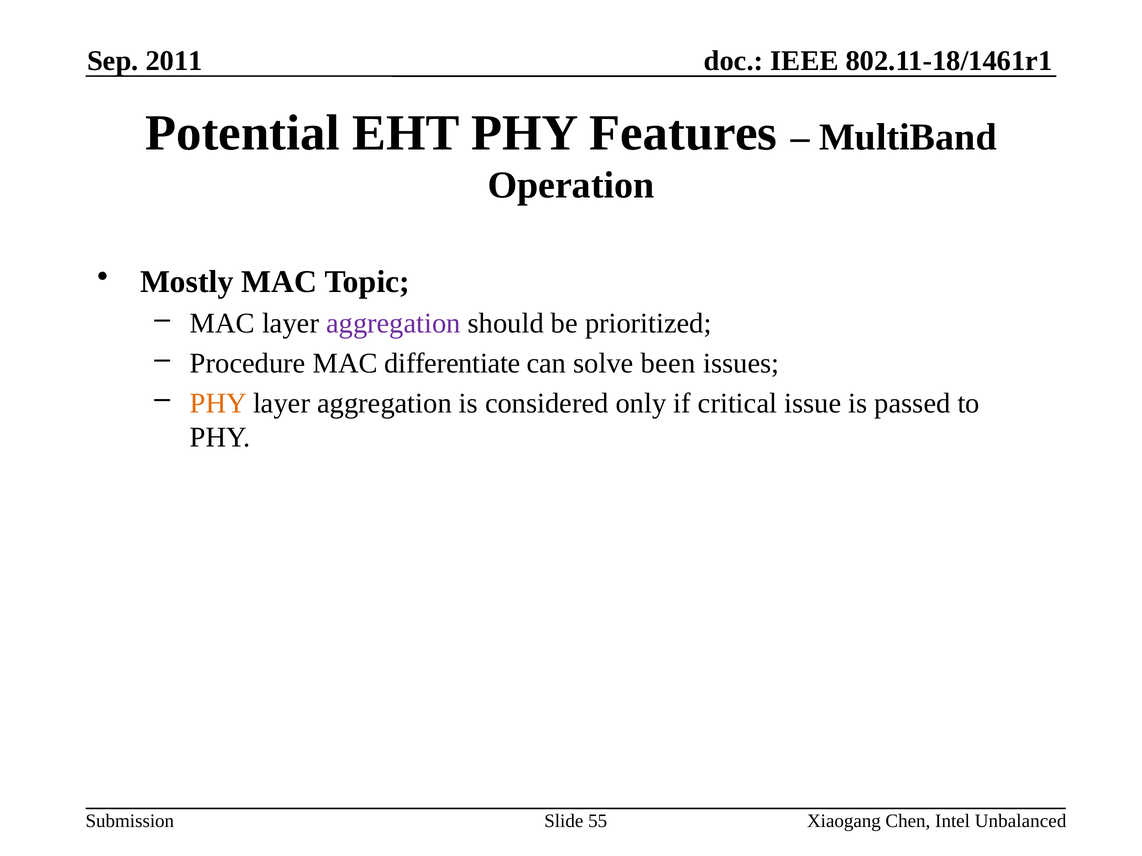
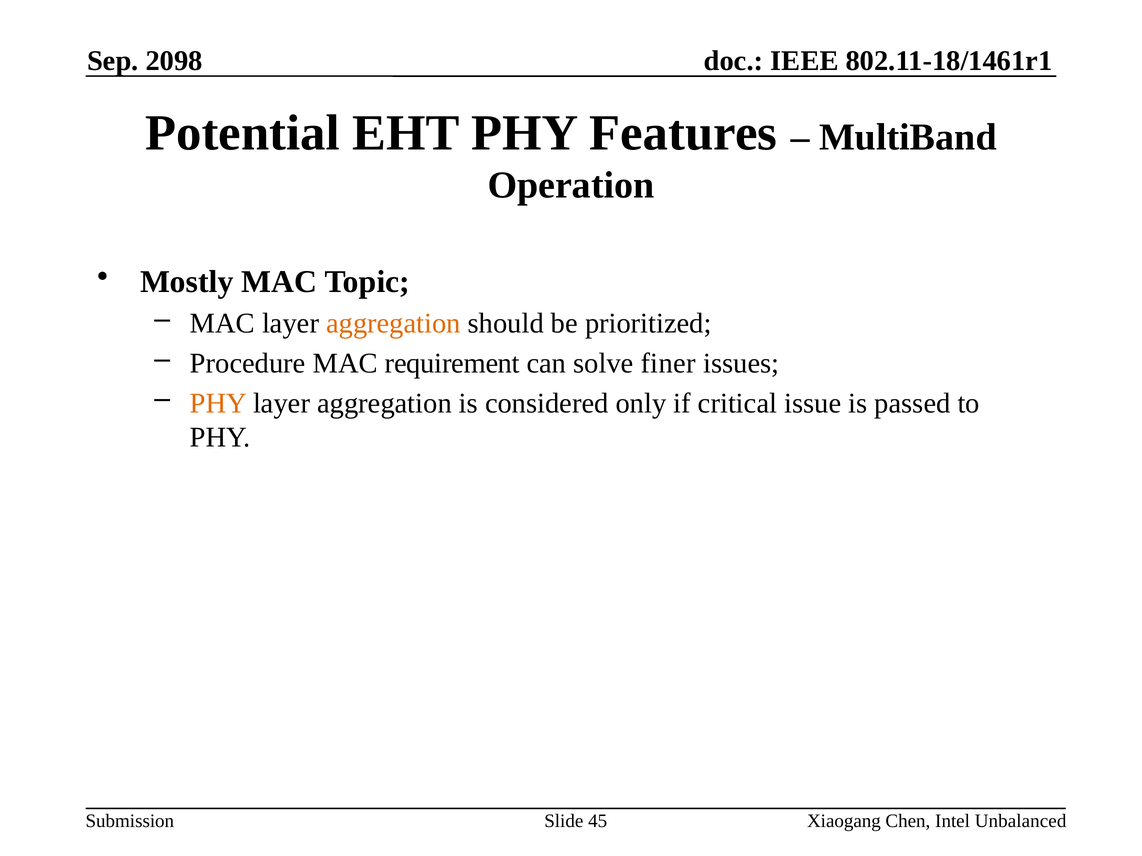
2011: 2011 -> 2098 (174, 61)
aggregation colour: purple -> orange (393, 324)
differentiate: differentiate -> requirement (452, 363)
been: been -> finer (668, 363)
55: 55 -> 45 (598, 821)
